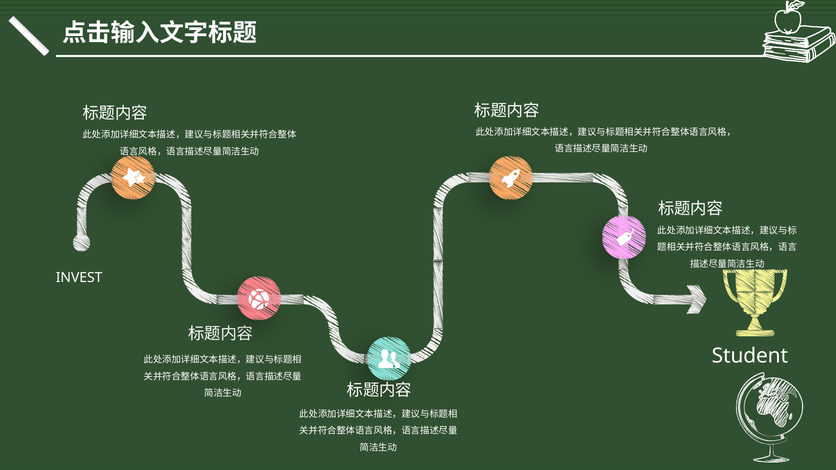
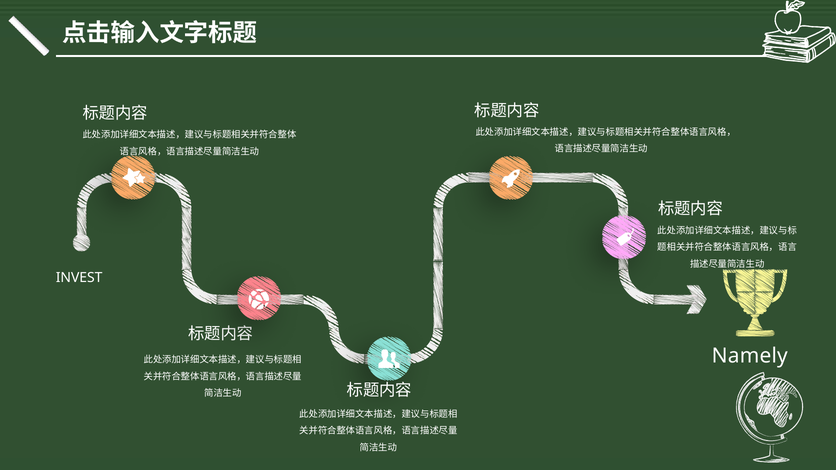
Student: Student -> Namely (750, 356)
